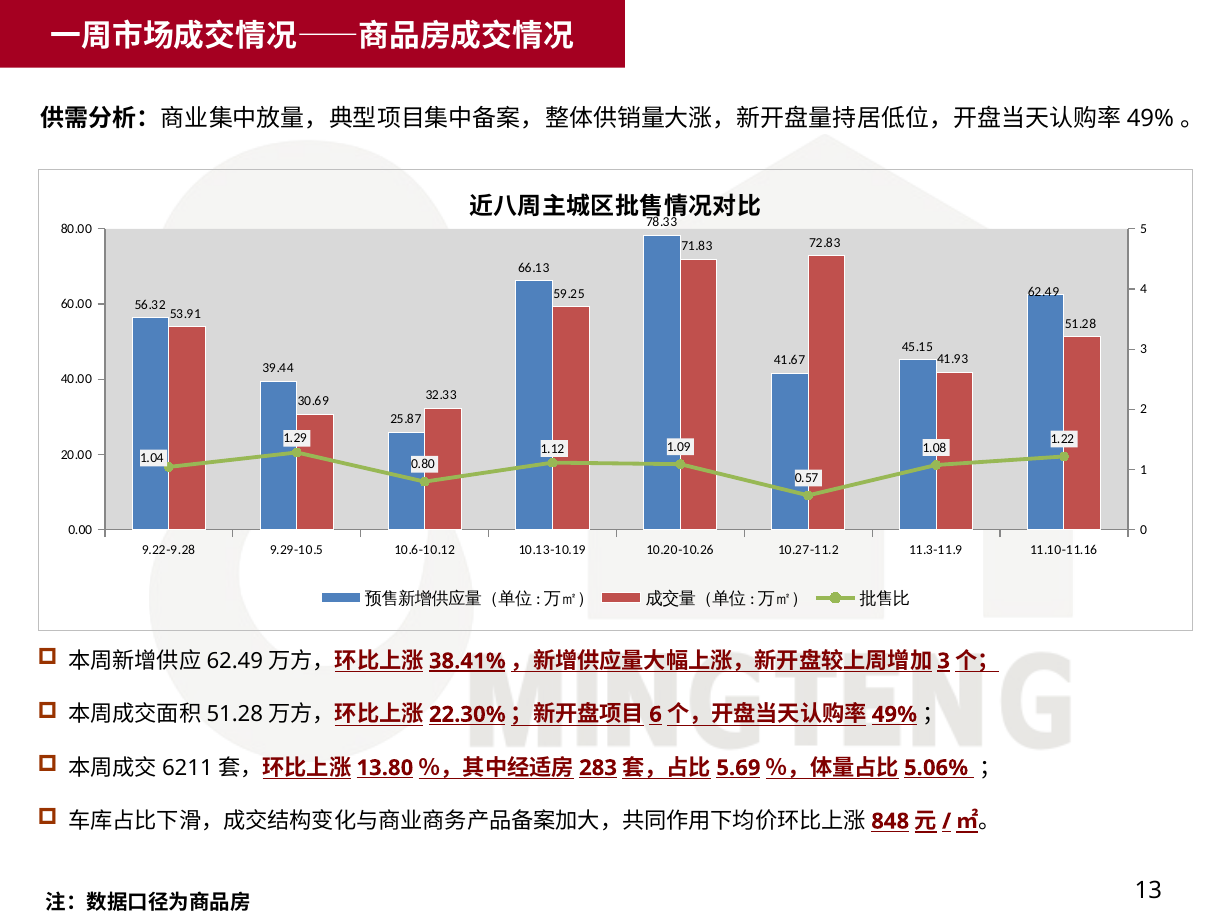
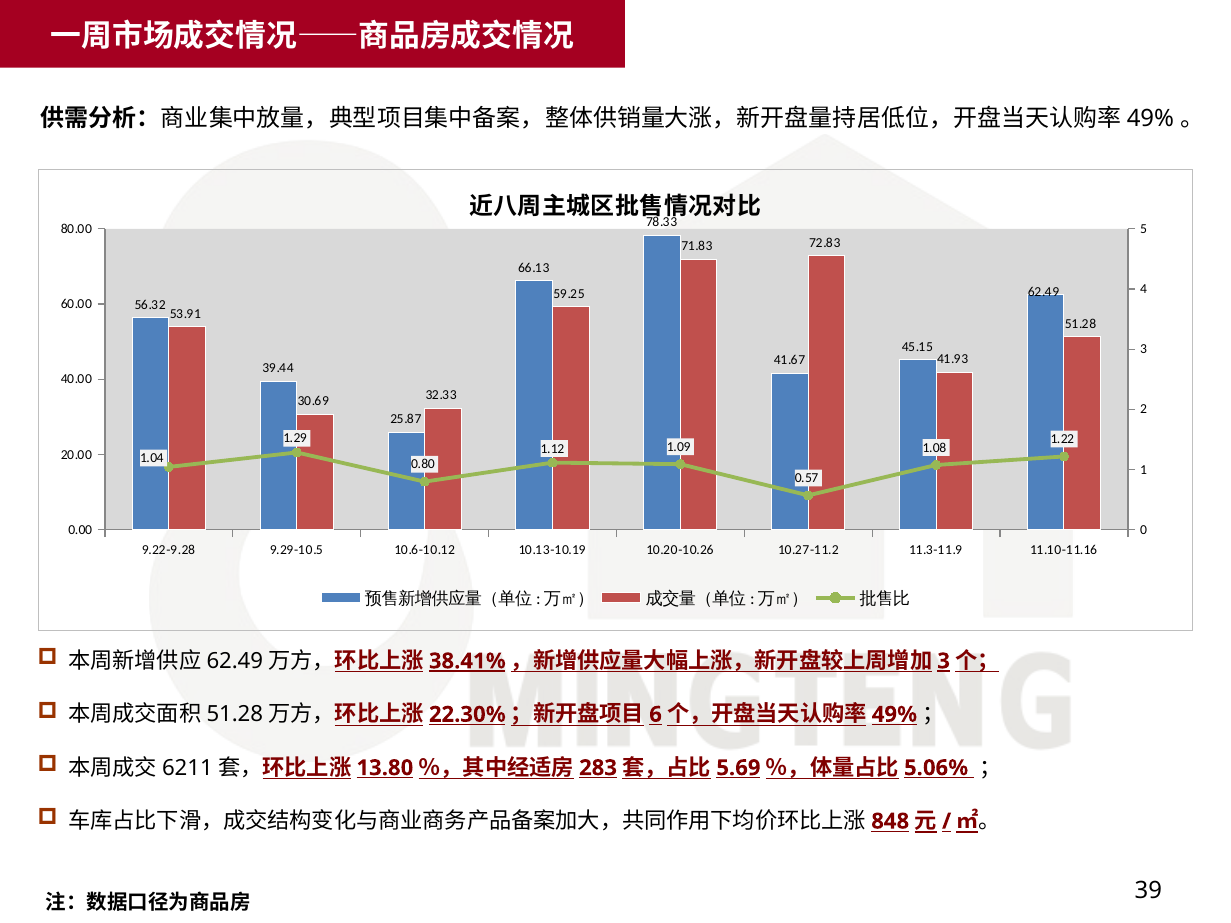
13: 13 -> 39 (1148, 891)
